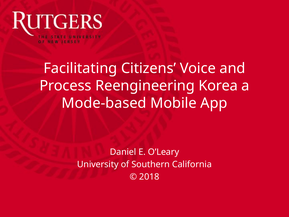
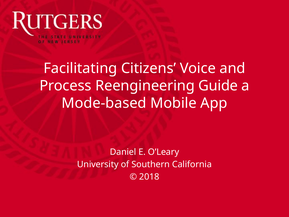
Korea: Korea -> Guide (218, 86)
